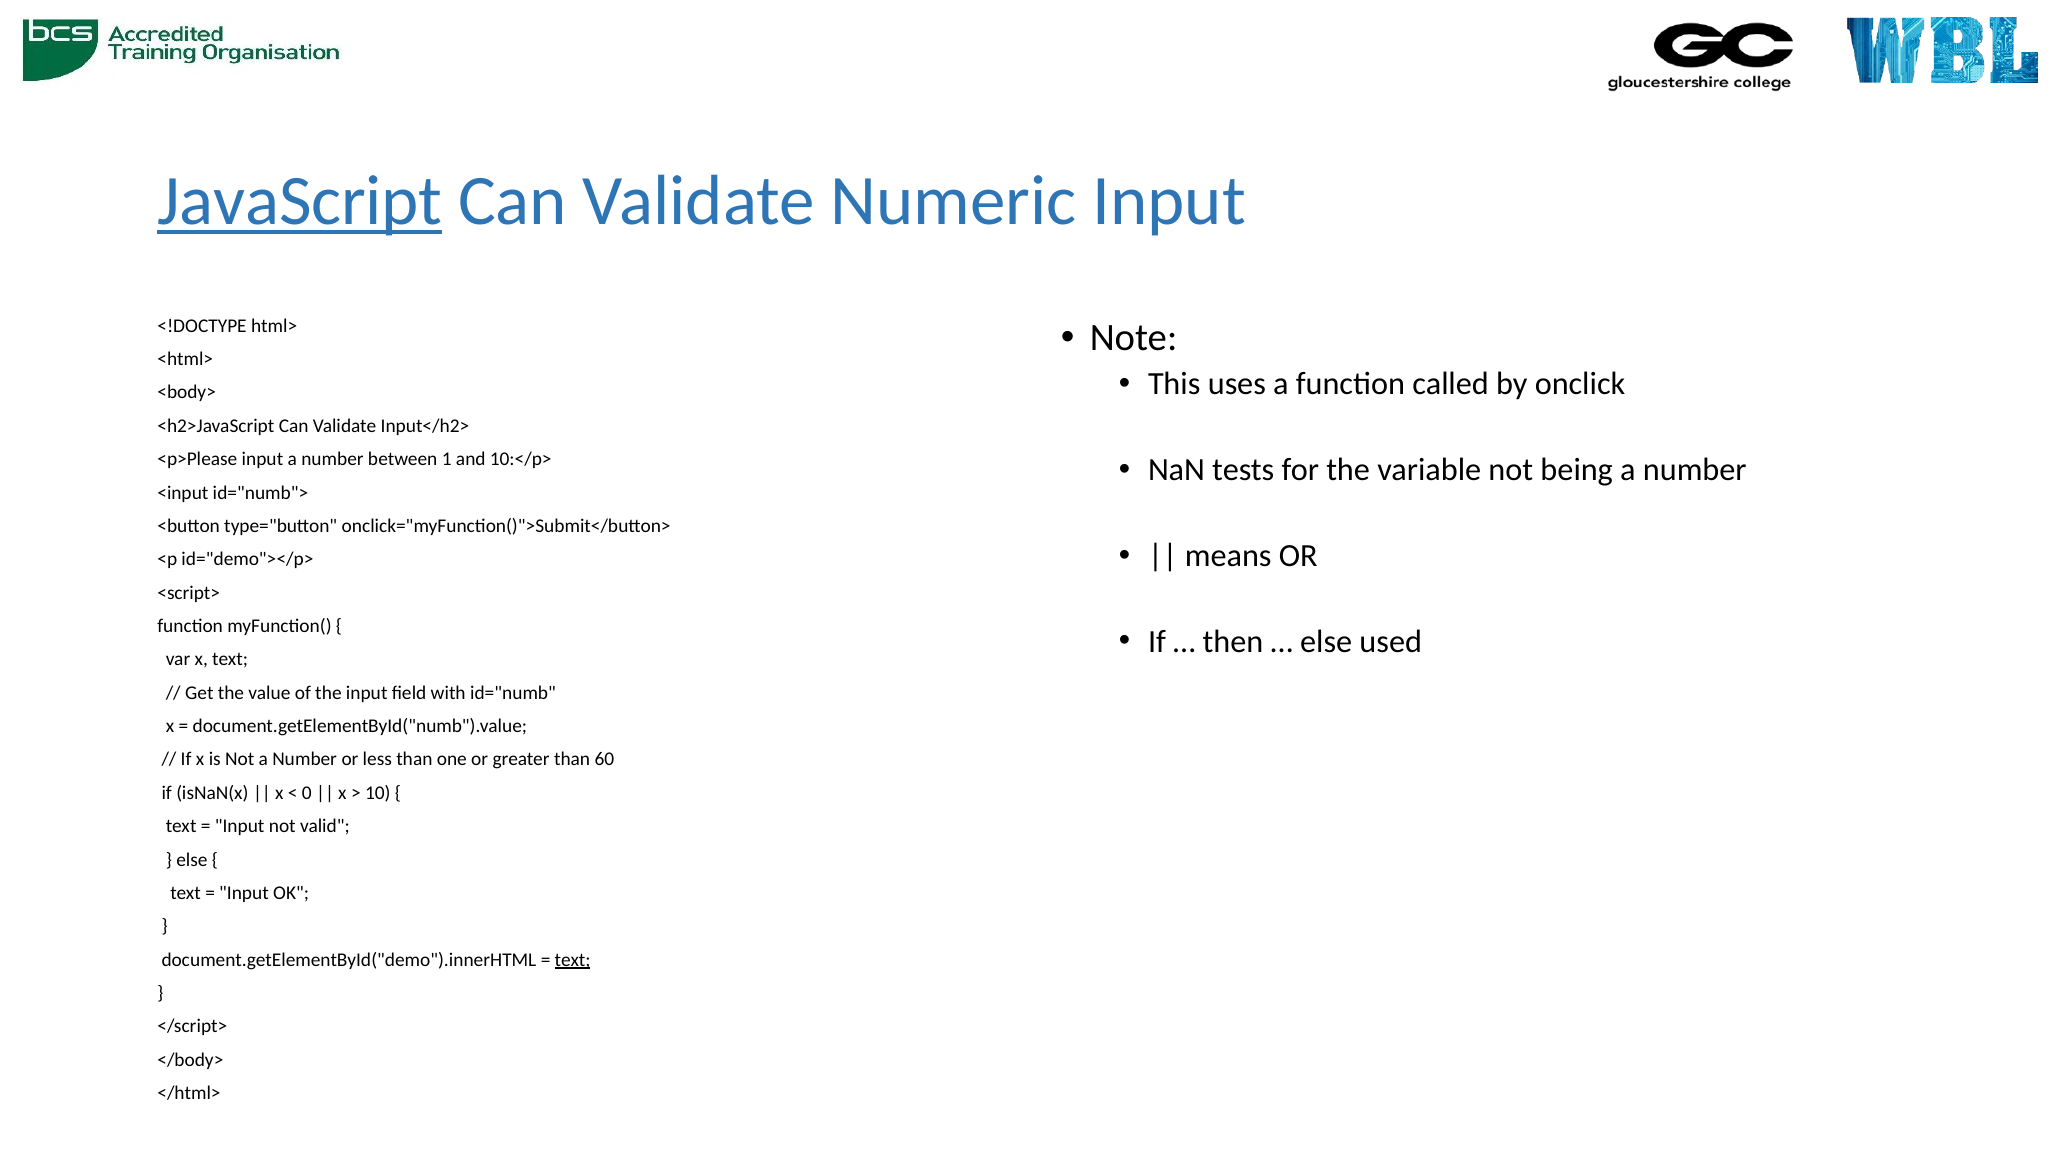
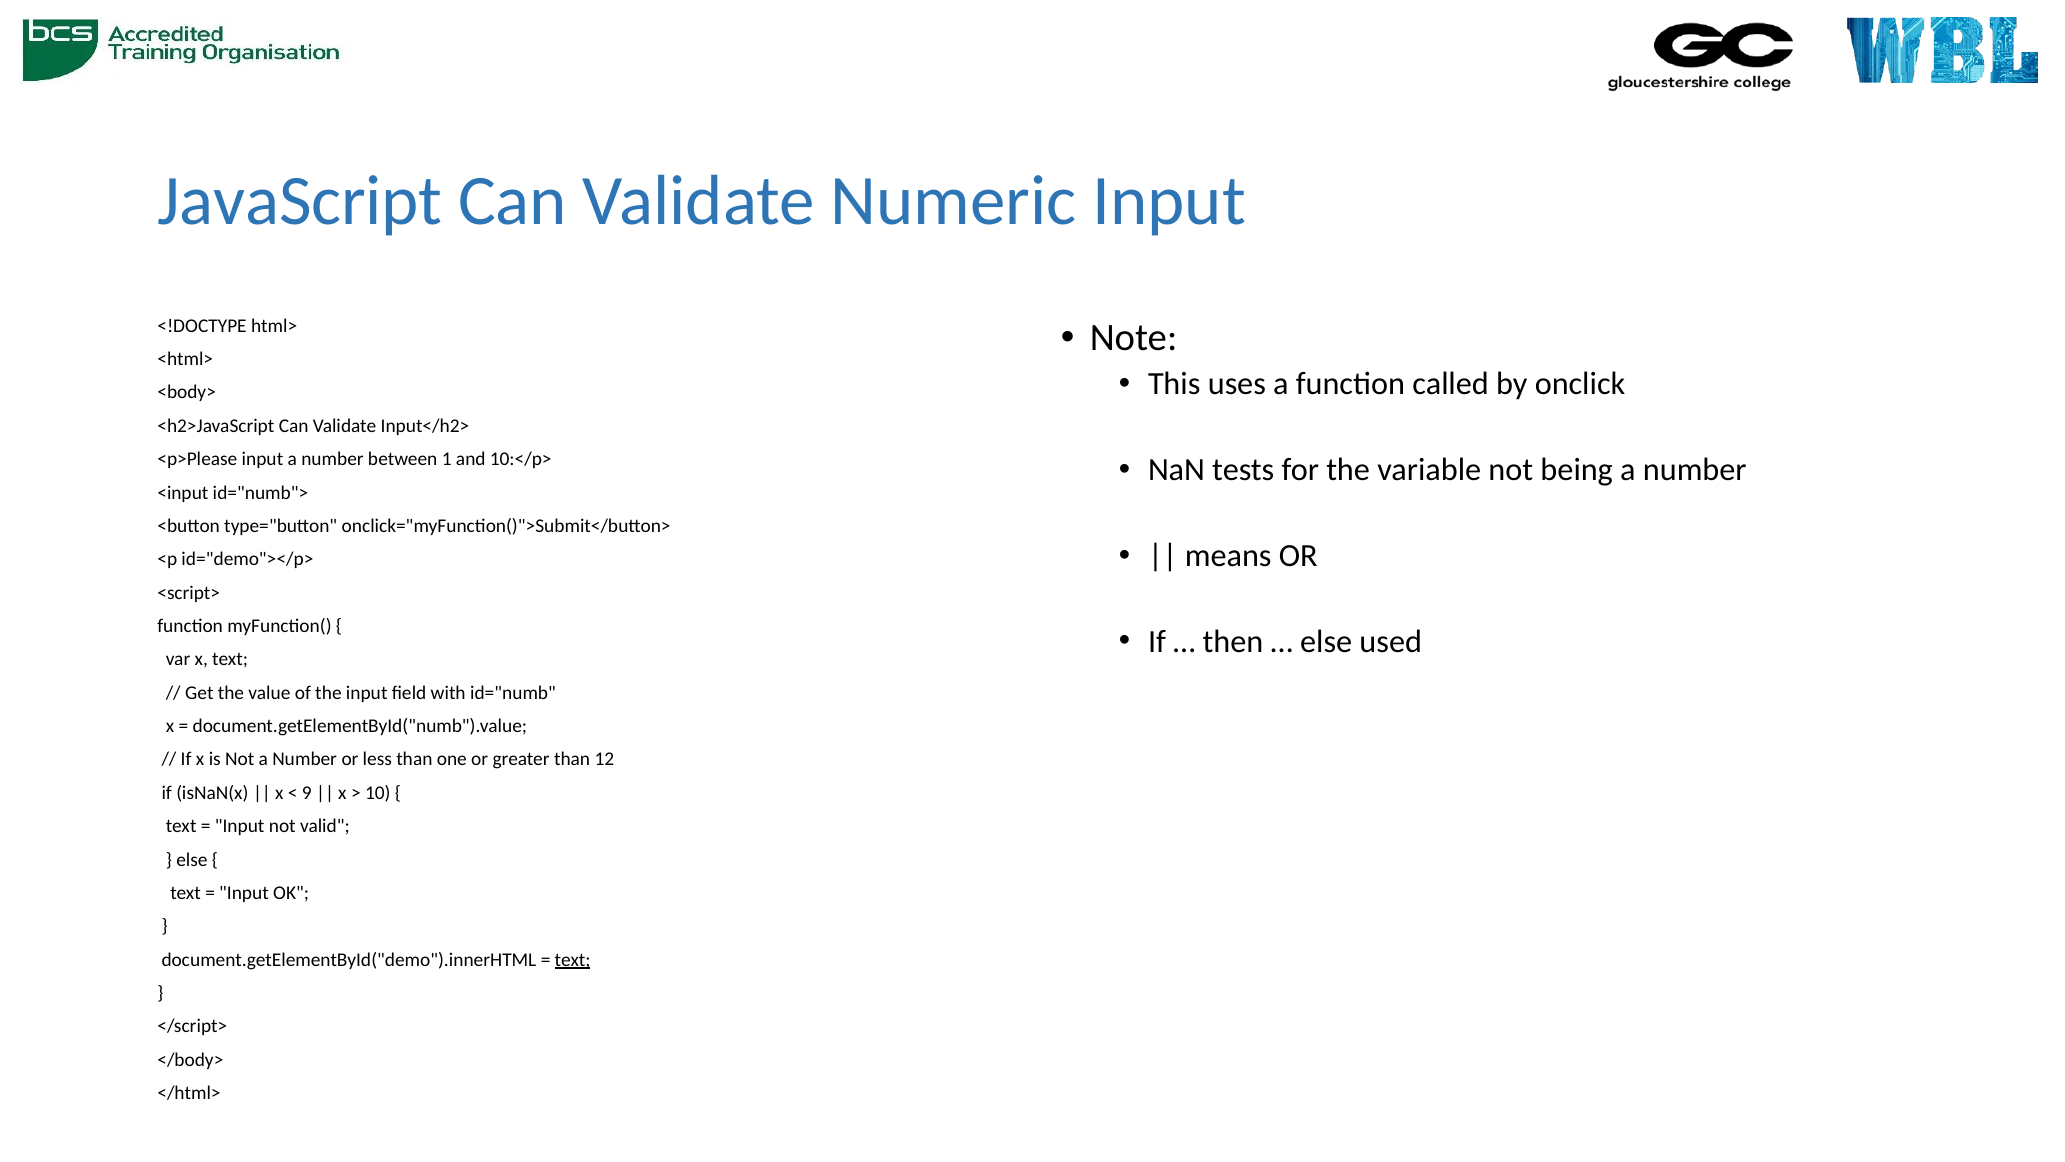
JavaScript underline: present -> none (300, 201)
60: 60 -> 12 (604, 759)
0: 0 -> 9 (307, 793)
